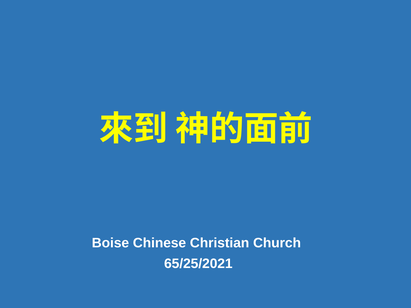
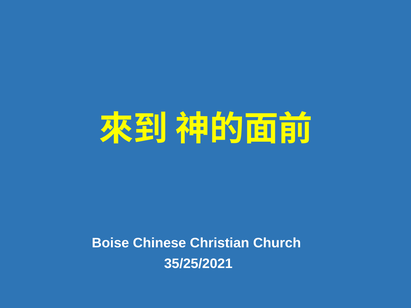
65/25/2021: 65/25/2021 -> 35/25/2021 (198, 264)
